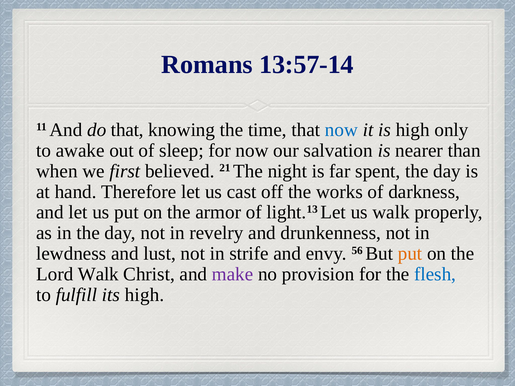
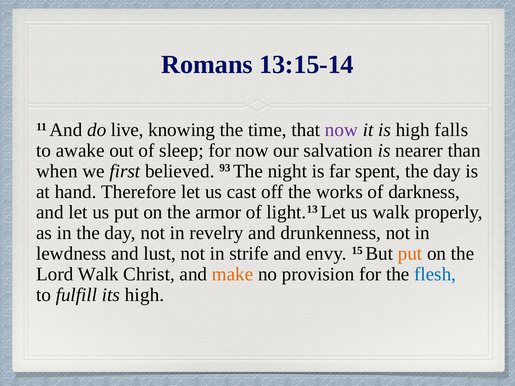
13:57-14: 13:57-14 -> 13:15-14 (306, 65)
do that: that -> live (127, 130)
now colour: blue -> purple (341, 130)
only: only -> falls (451, 130)
21: 21 -> 93 (225, 168)
56: 56 -> 15 (357, 251)
make colour: purple -> orange (233, 274)
